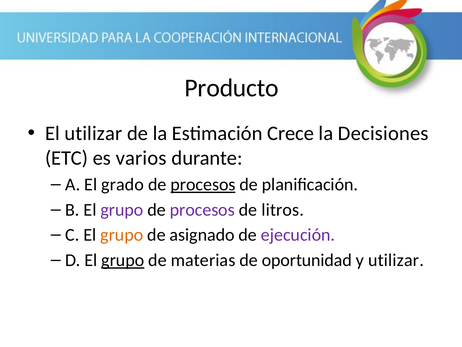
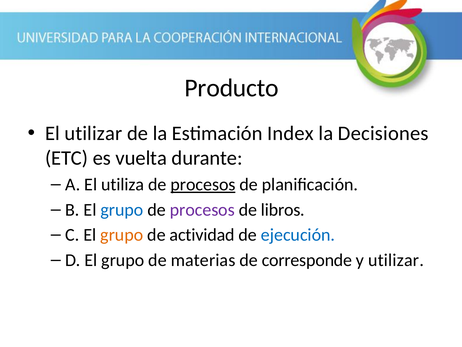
Crece: Crece -> Index (290, 133)
varios: varios -> vuelta (141, 158)
grado: grado -> utiliza (123, 184)
grupo colour: purple -> blue (122, 210)
litros: litros -> libros (283, 210)
asignado: asignado -> actividad (202, 235)
ejecución colour: purple -> blue (298, 235)
grupo underline: present -> none (123, 260)
oportunidad: oportunidad -> corresponde (307, 260)
